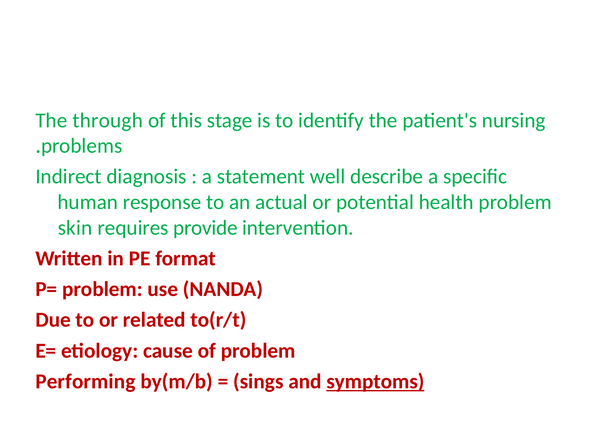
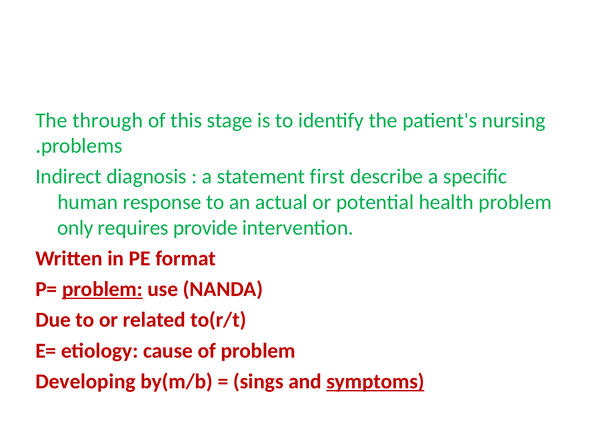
well: well -> first (327, 177)
skin: skin -> only (75, 228)
problem underline: none -> present (102, 289)
Performing: Performing -> Developing (85, 381)
